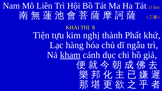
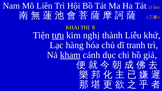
tựu underline: none -> present (58, 35)
Phất: Phất -> Liễu (133, 35)
ngẫu: ngẫu -> tranh (136, 45)
